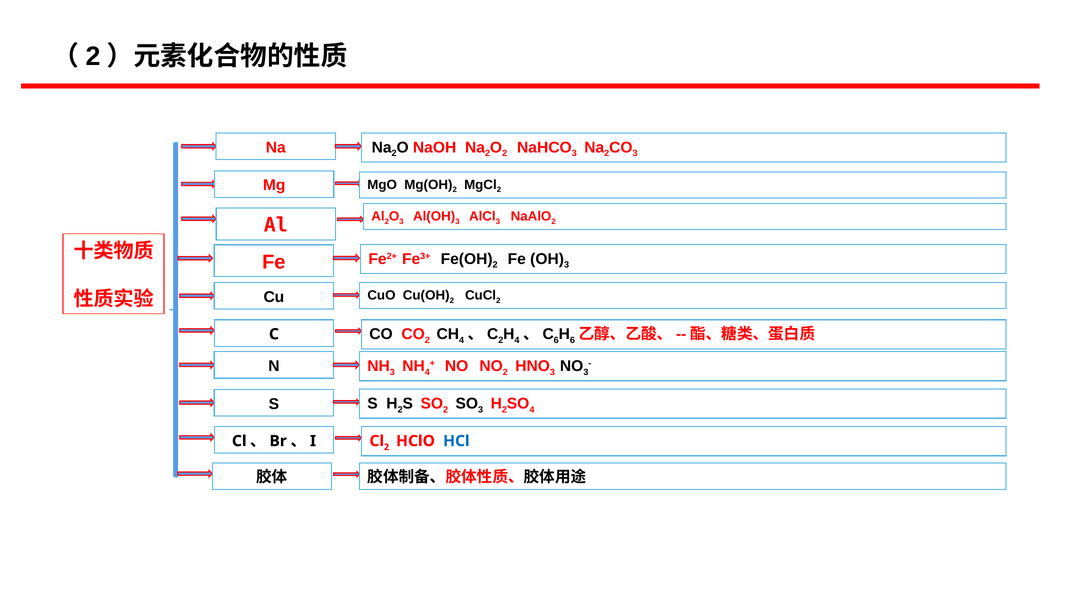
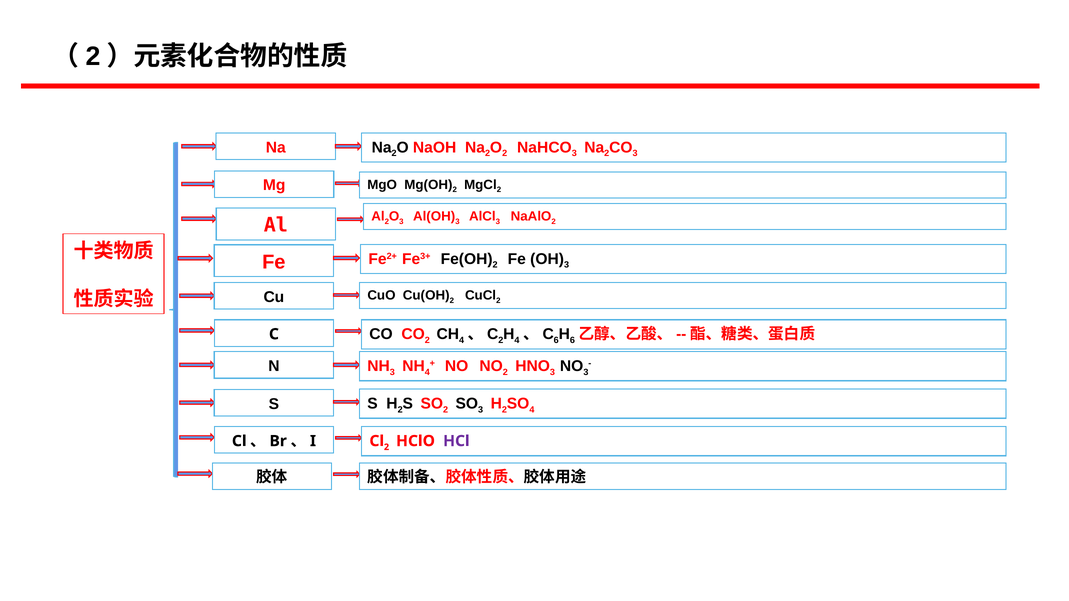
HCl colour: blue -> purple (456, 441)
